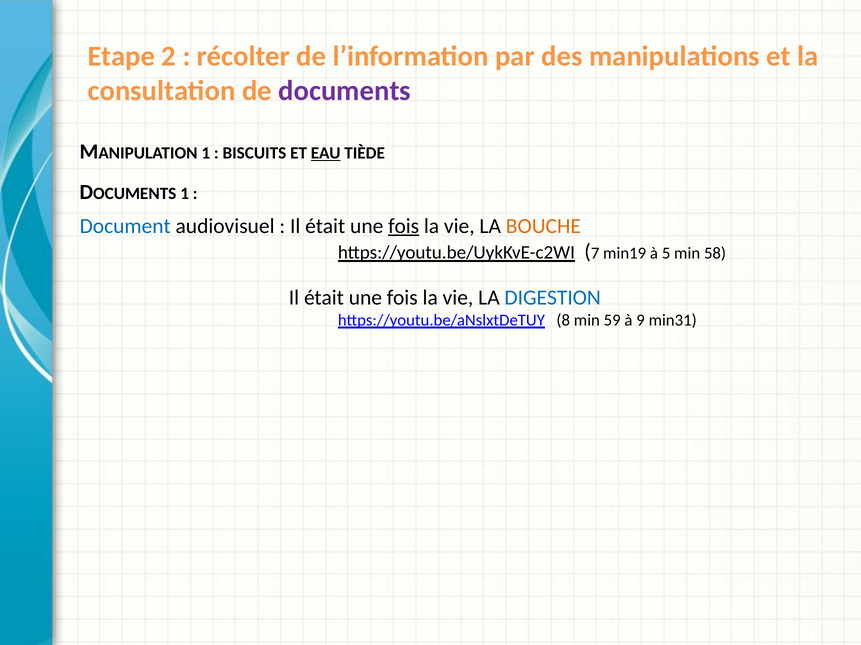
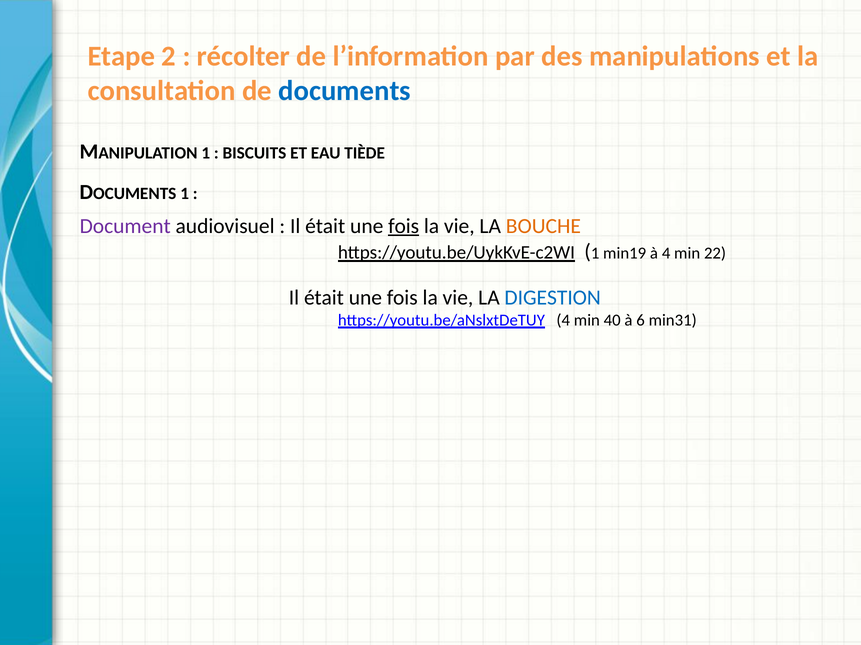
documents colour: purple -> blue (345, 91)
EAU underline: present -> none (326, 153)
Document colour: blue -> purple (125, 226)
7: 7 -> 1 (595, 254)
à 5: 5 -> 4 (666, 254)
58: 58 -> 22 (715, 254)
https://youtu.be/aNslxtDeTUY 8: 8 -> 4 (563, 321)
59: 59 -> 40 (612, 321)
9: 9 -> 6 (641, 321)
